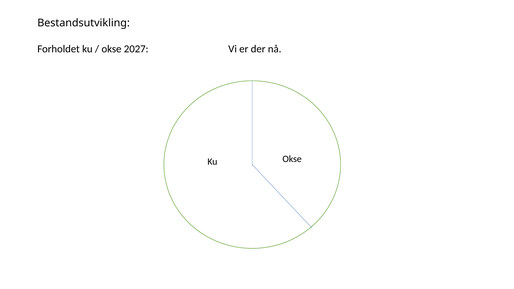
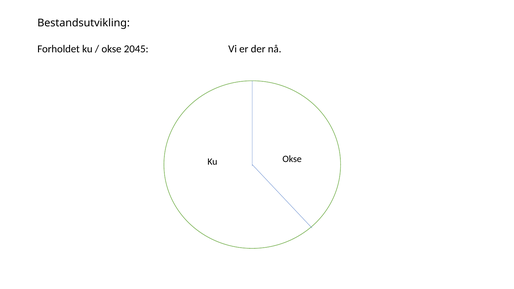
2027: 2027 -> 2045 (136, 49)
